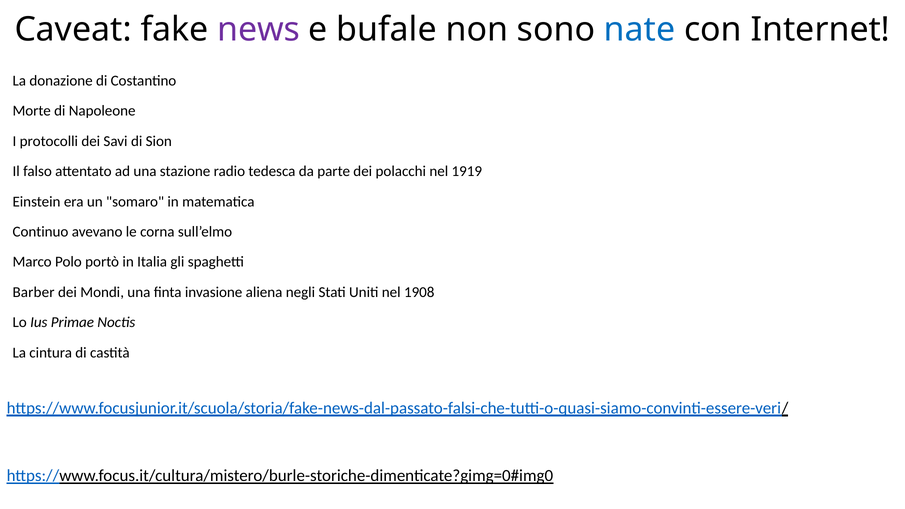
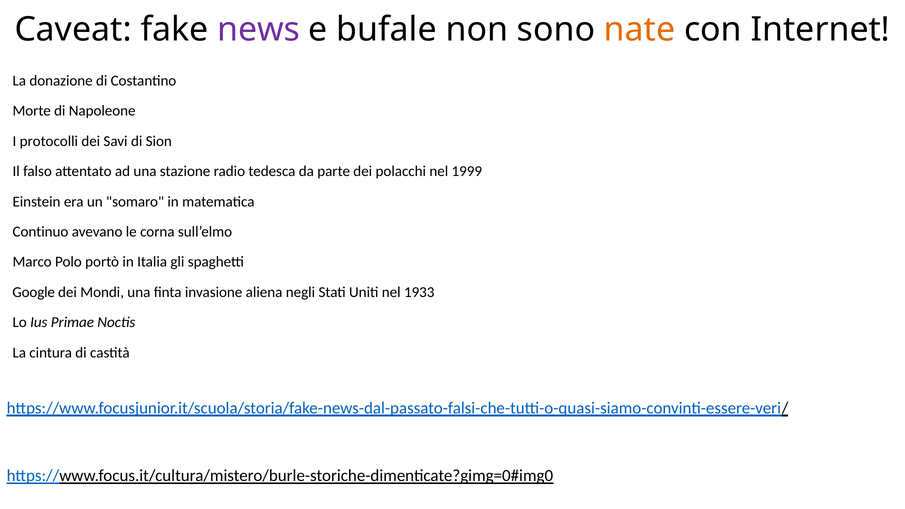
nate colour: blue -> orange (640, 29)
1919: 1919 -> 1999 (467, 171)
Barber: Barber -> Google (34, 292)
1908: 1908 -> 1933 (419, 292)
